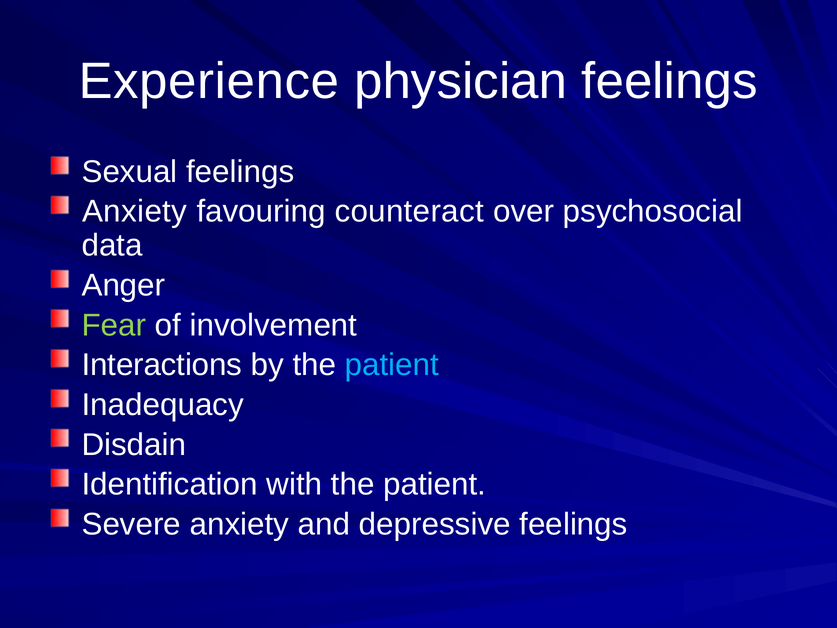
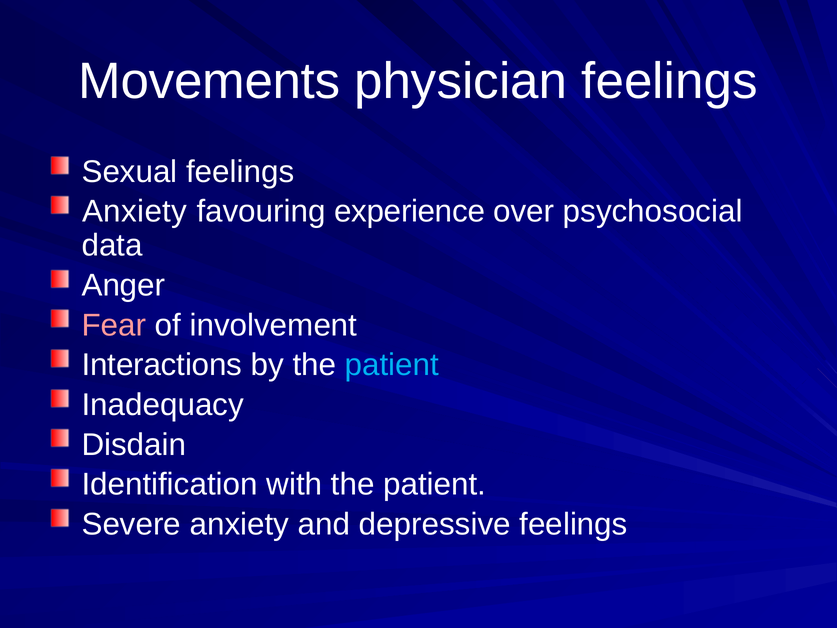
Experience: Experience -> Movements (209, 81)
counteract: counteract -> experience (410, 212)
Fear colour: light green -> pink (114, 325)
